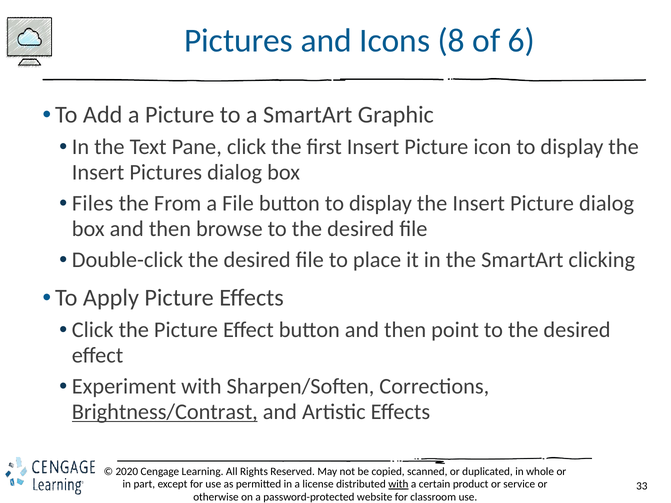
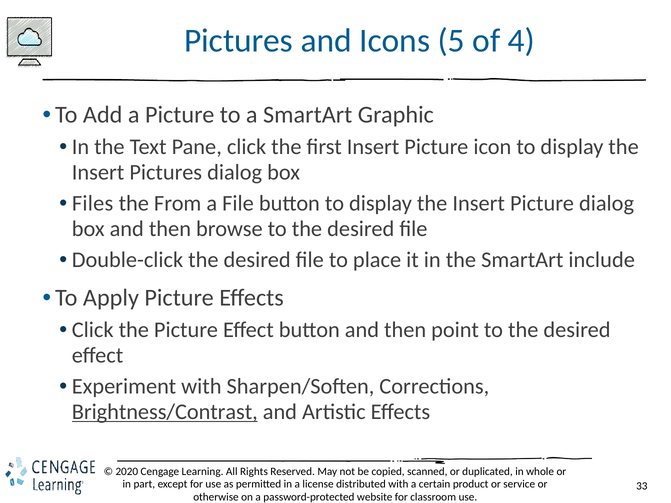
8: 8 -> 5 (451, 41)
6: 6 -> 4 (522, 41)
clicking: clicking -> include (602, 260)
with underline: present -> none (398, 484)
